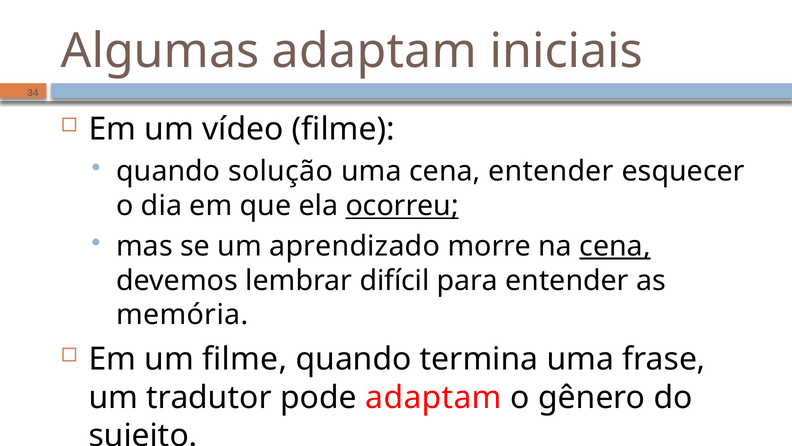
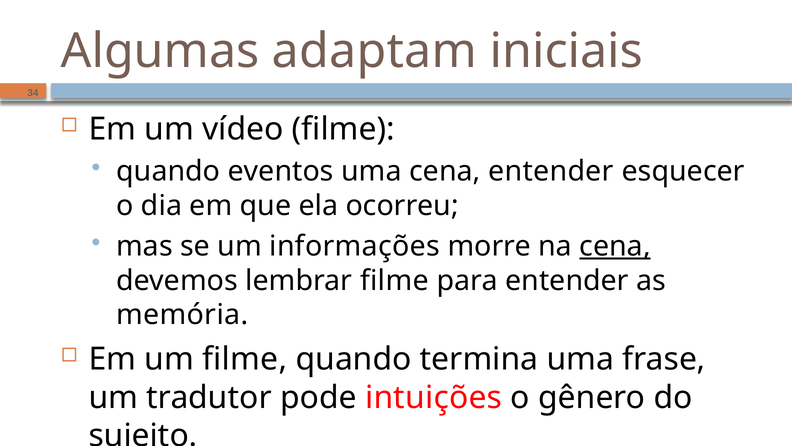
solução: solução -> eventos (281, 171)
ocorreu underline: present -> none (402, 206)
aprendizado: aprendizado -> informações (355, 246)
lembrar difícil: difícil -> filme (394, 280)
pode adaptam: adaptam -> intuições (434, 397)
